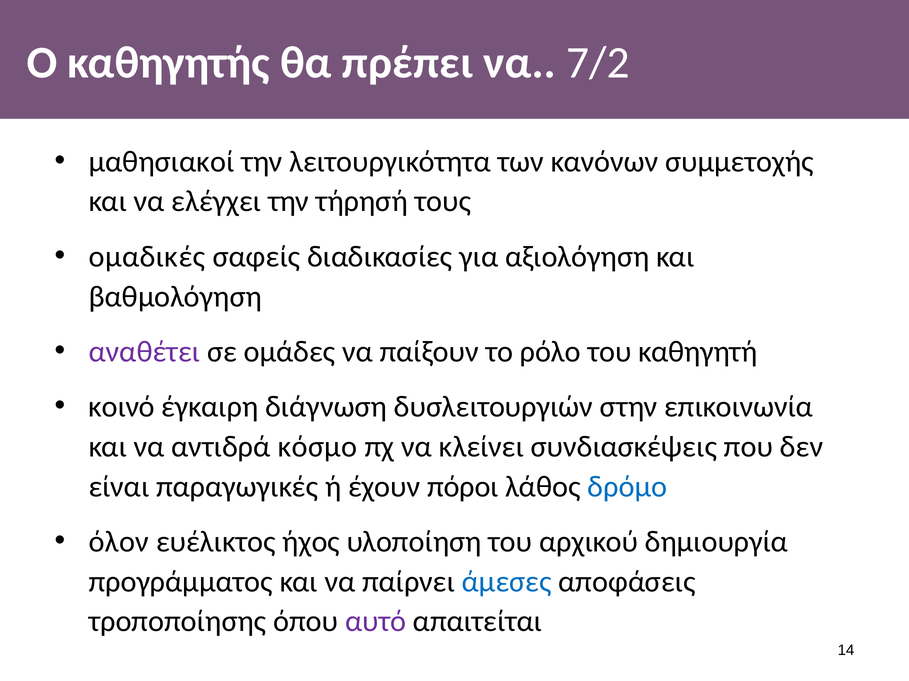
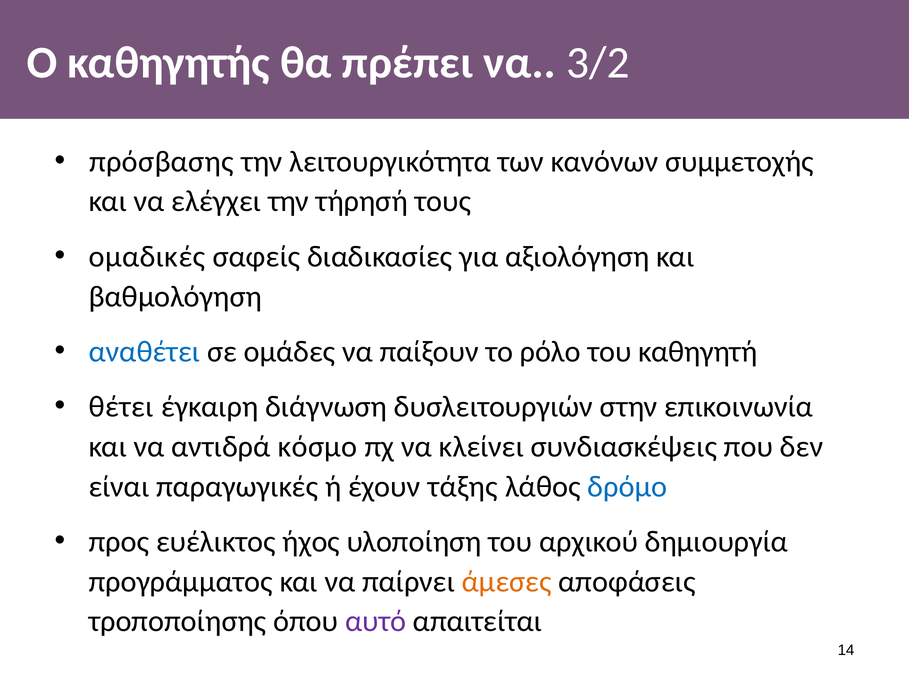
7/2: 7/2 -> 3/2 (598, 63)
μαθησιακοί: μαθησιακοί -> πρόσβασης (161, 162)
αναθέτει colour: purple -> blue (144, 352)
κοινό: κοινό -> θέτει (121, 407)
πόροι: πόροι -> τάξης (463, 487)
όλον: όλον -> προς (119, 542)
άμεσες colour: blue -> orange (507, 582)
